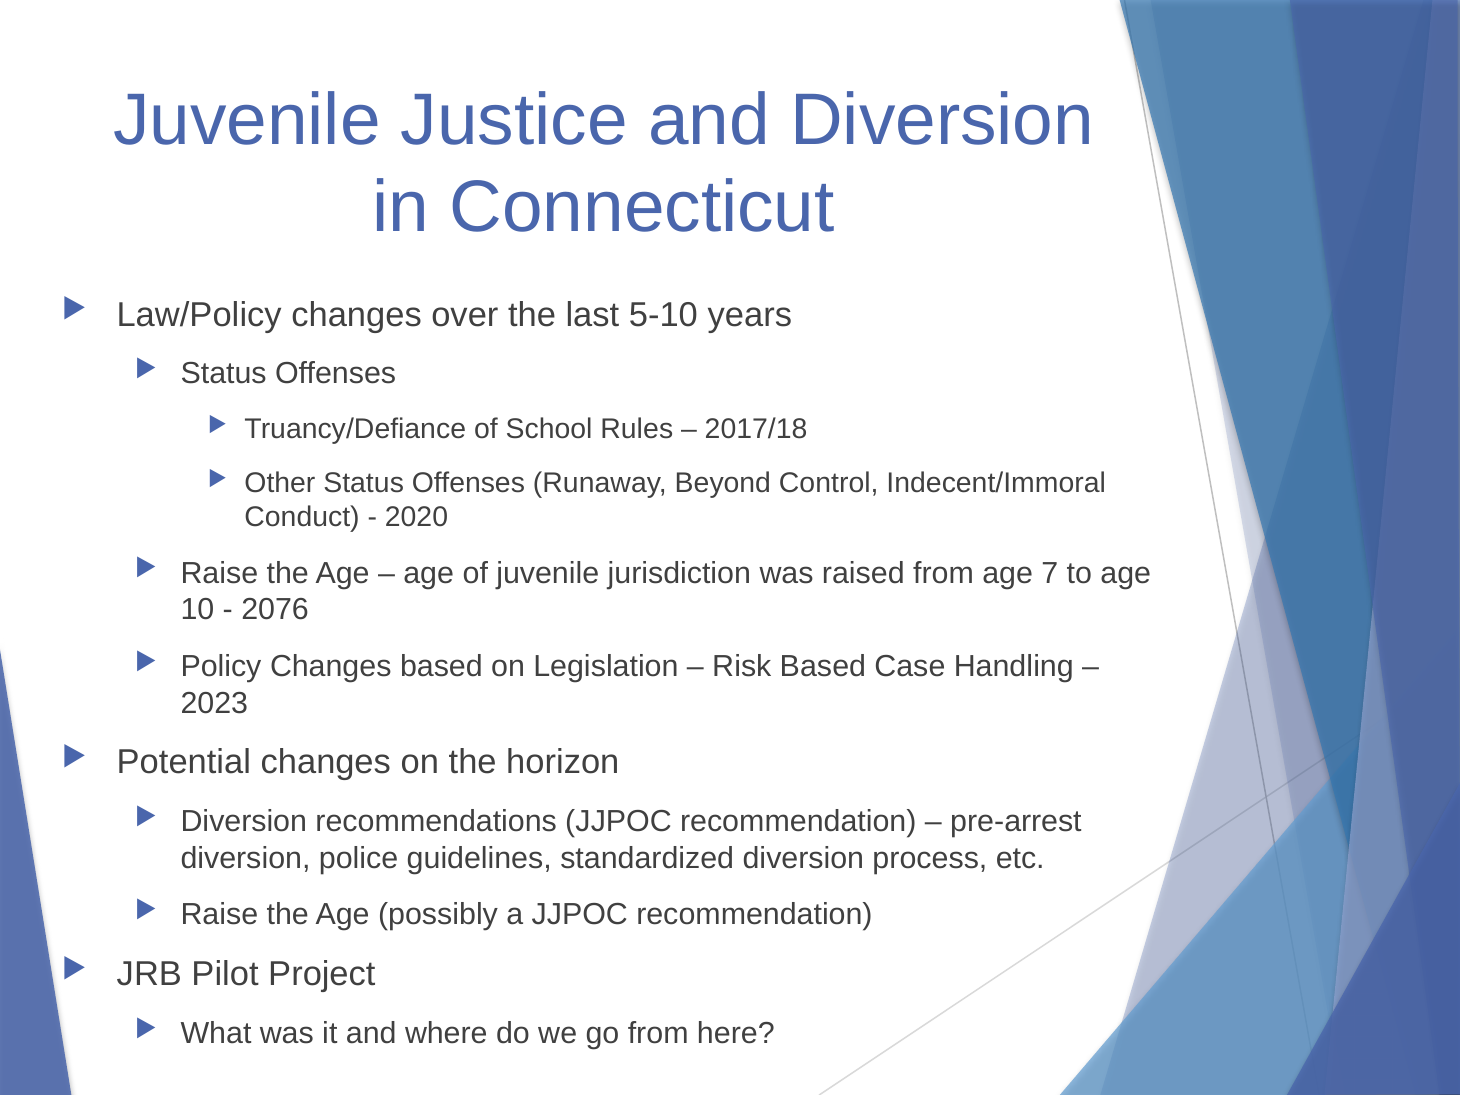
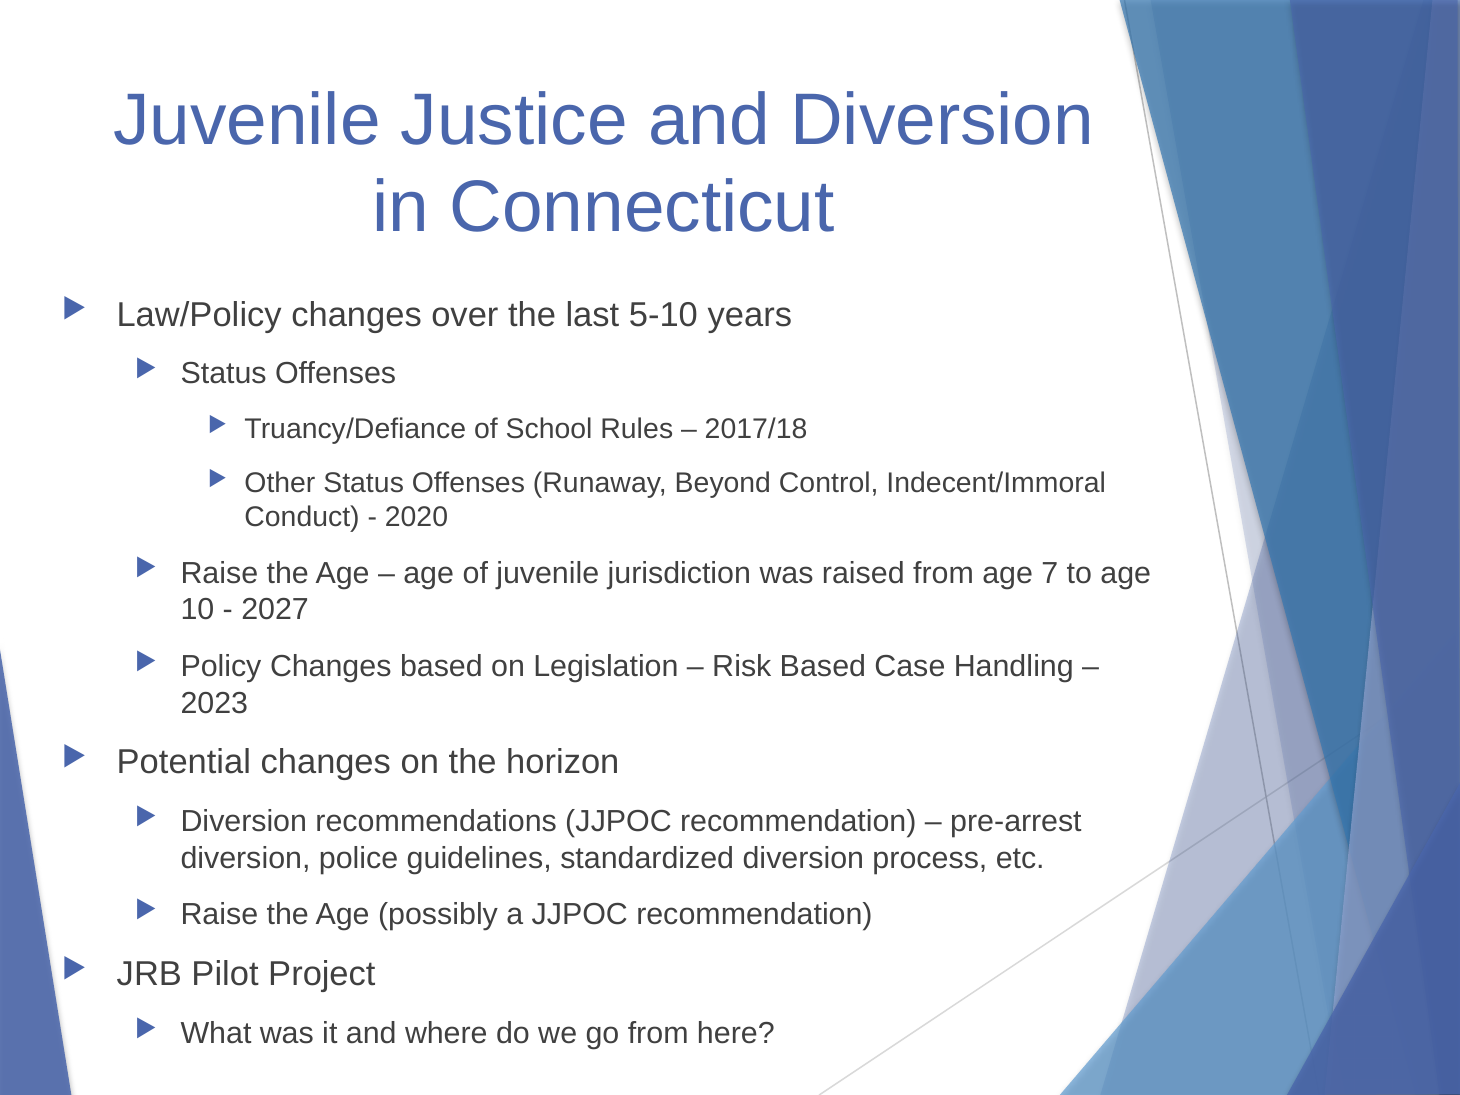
2076: 2076 -> 2027 (275, 610)
